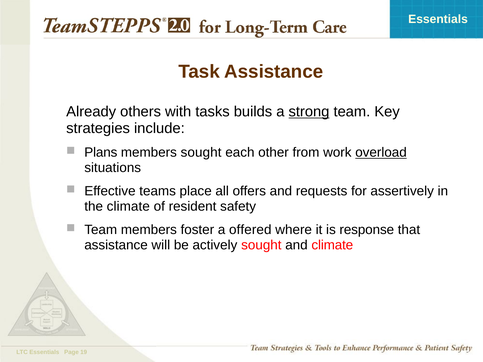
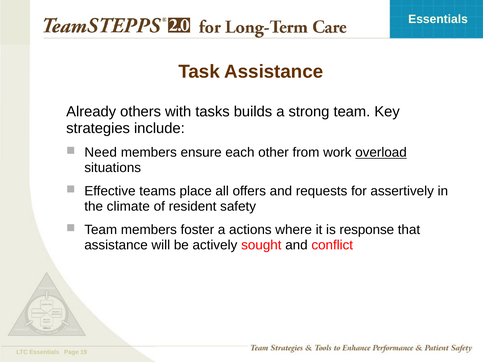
strong underline: present -> none (309, 112)
Plans: Plans -> Need (101, 153)
members sought: sought -> ensure (201, 153)
offered: offered -> actions (250, 230)
and climate: climate -> conflict (332, 245)
